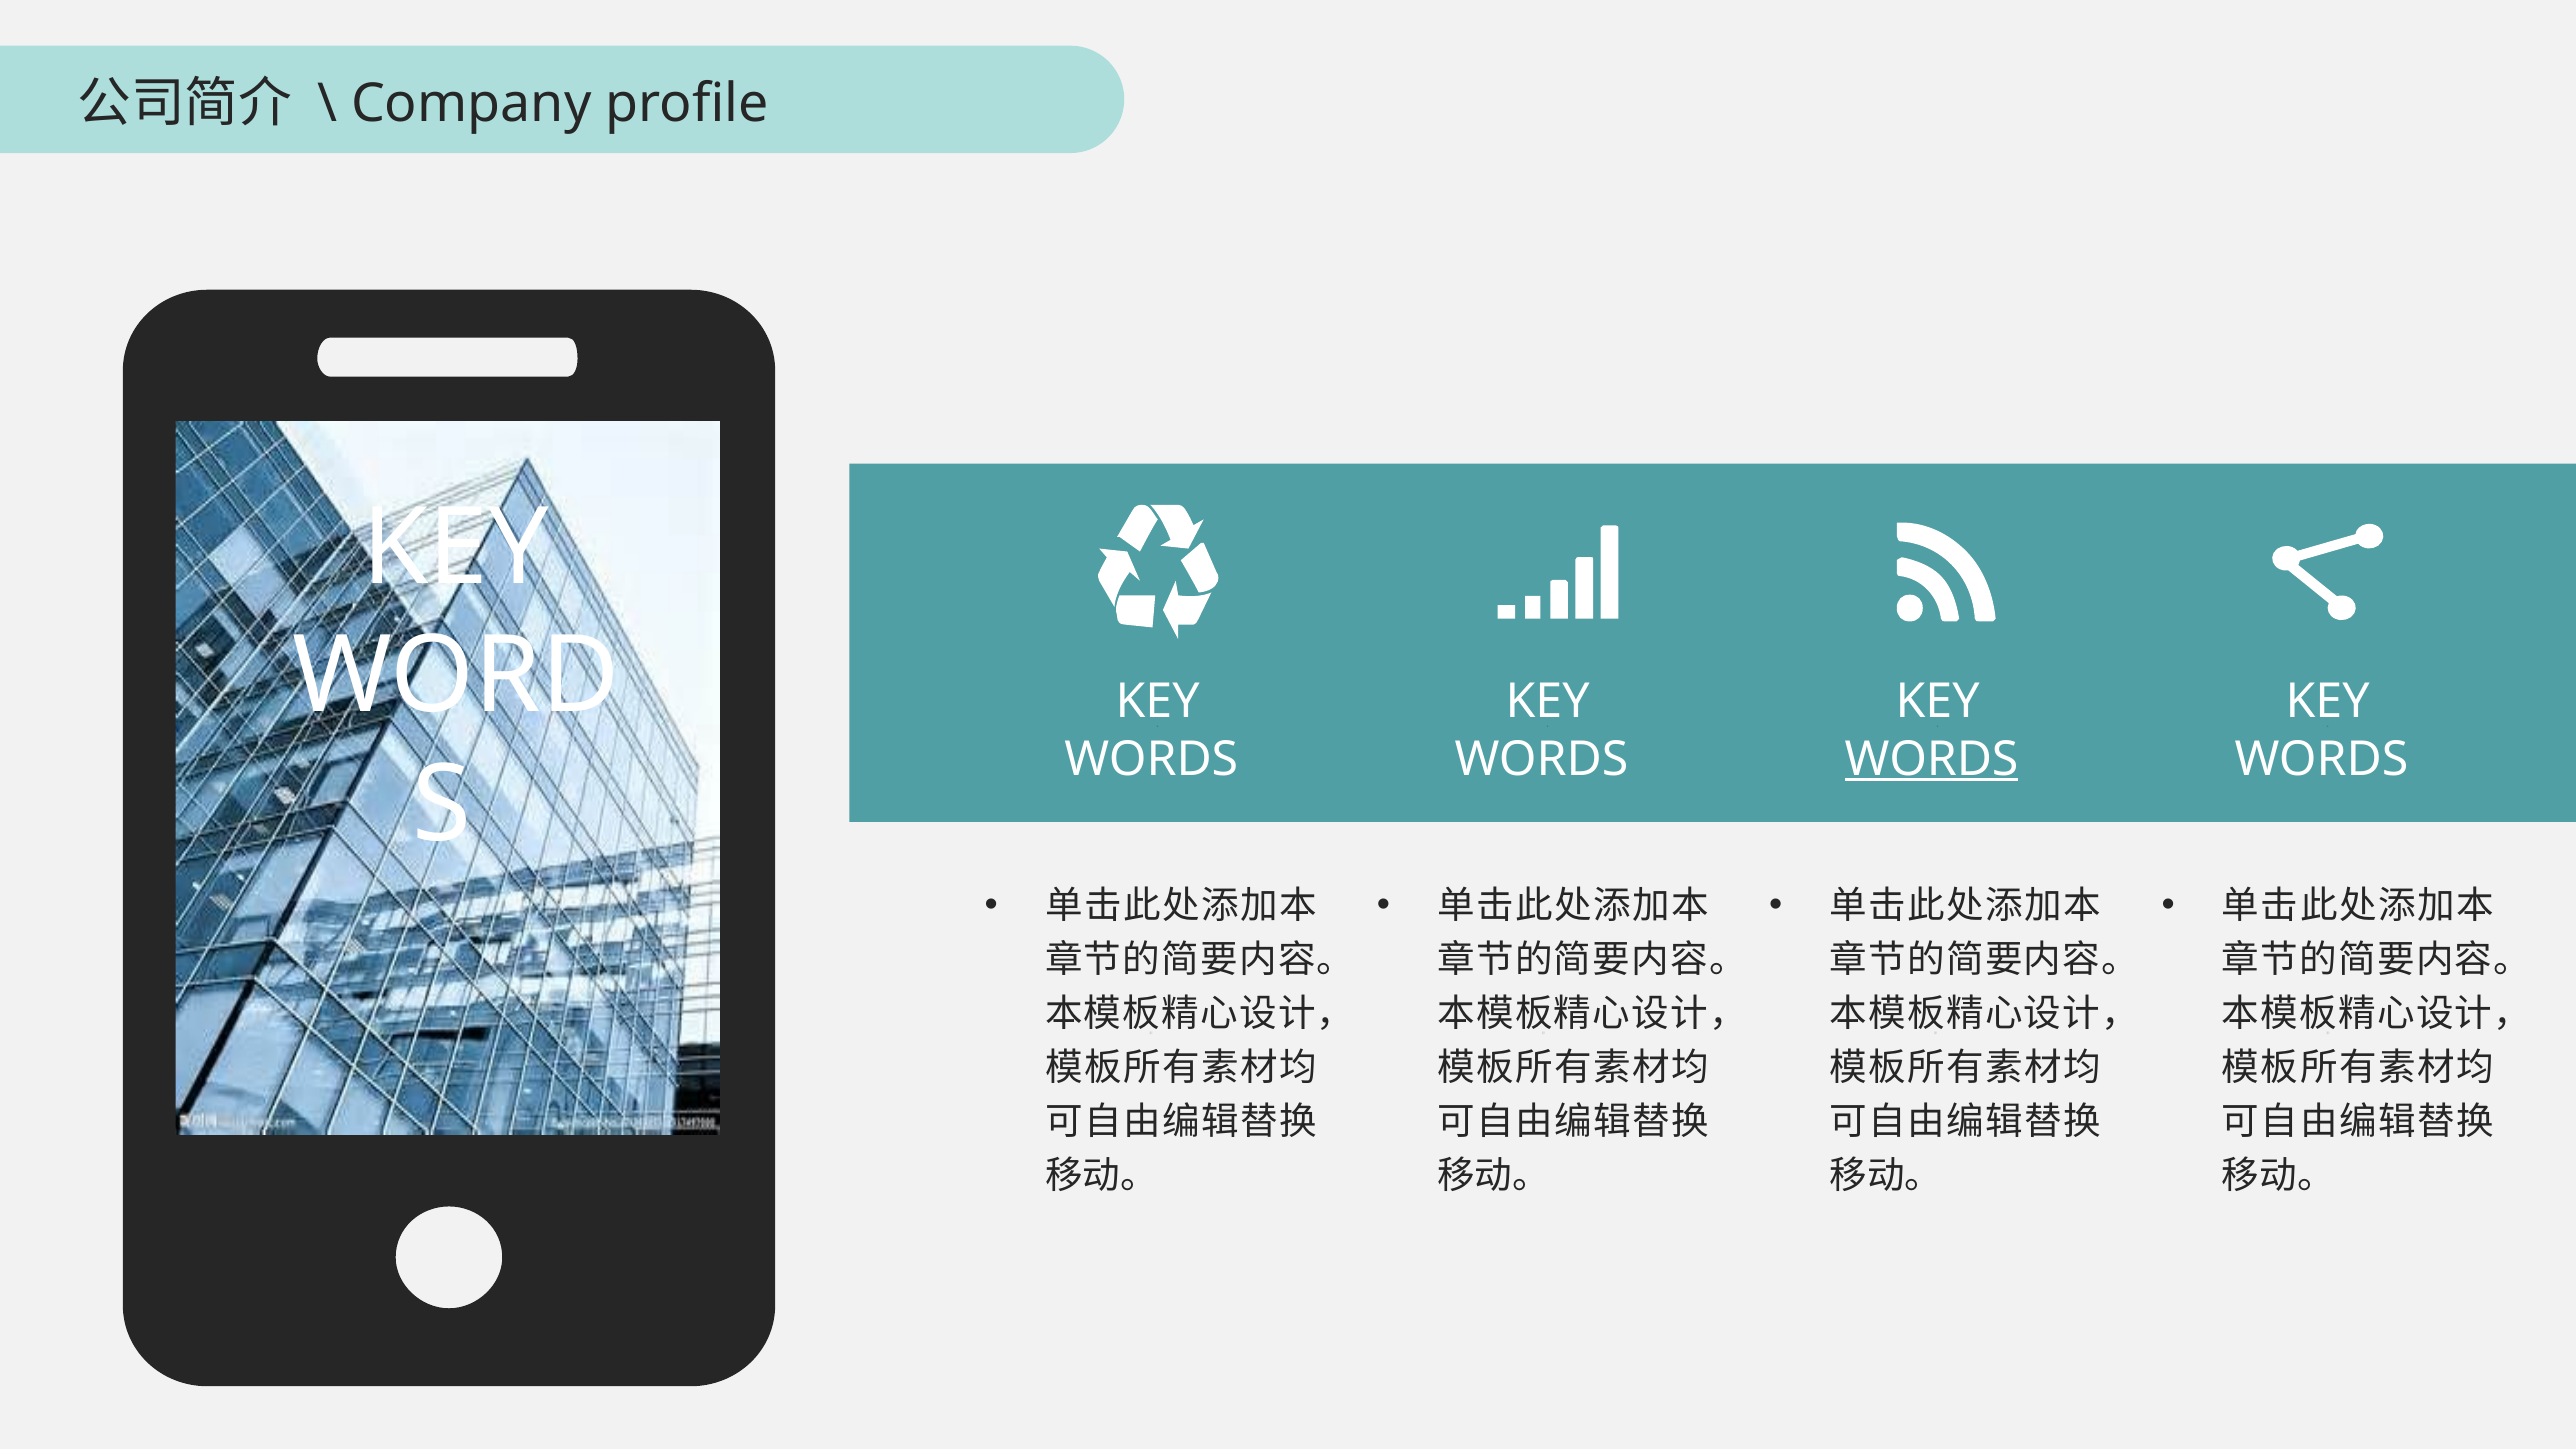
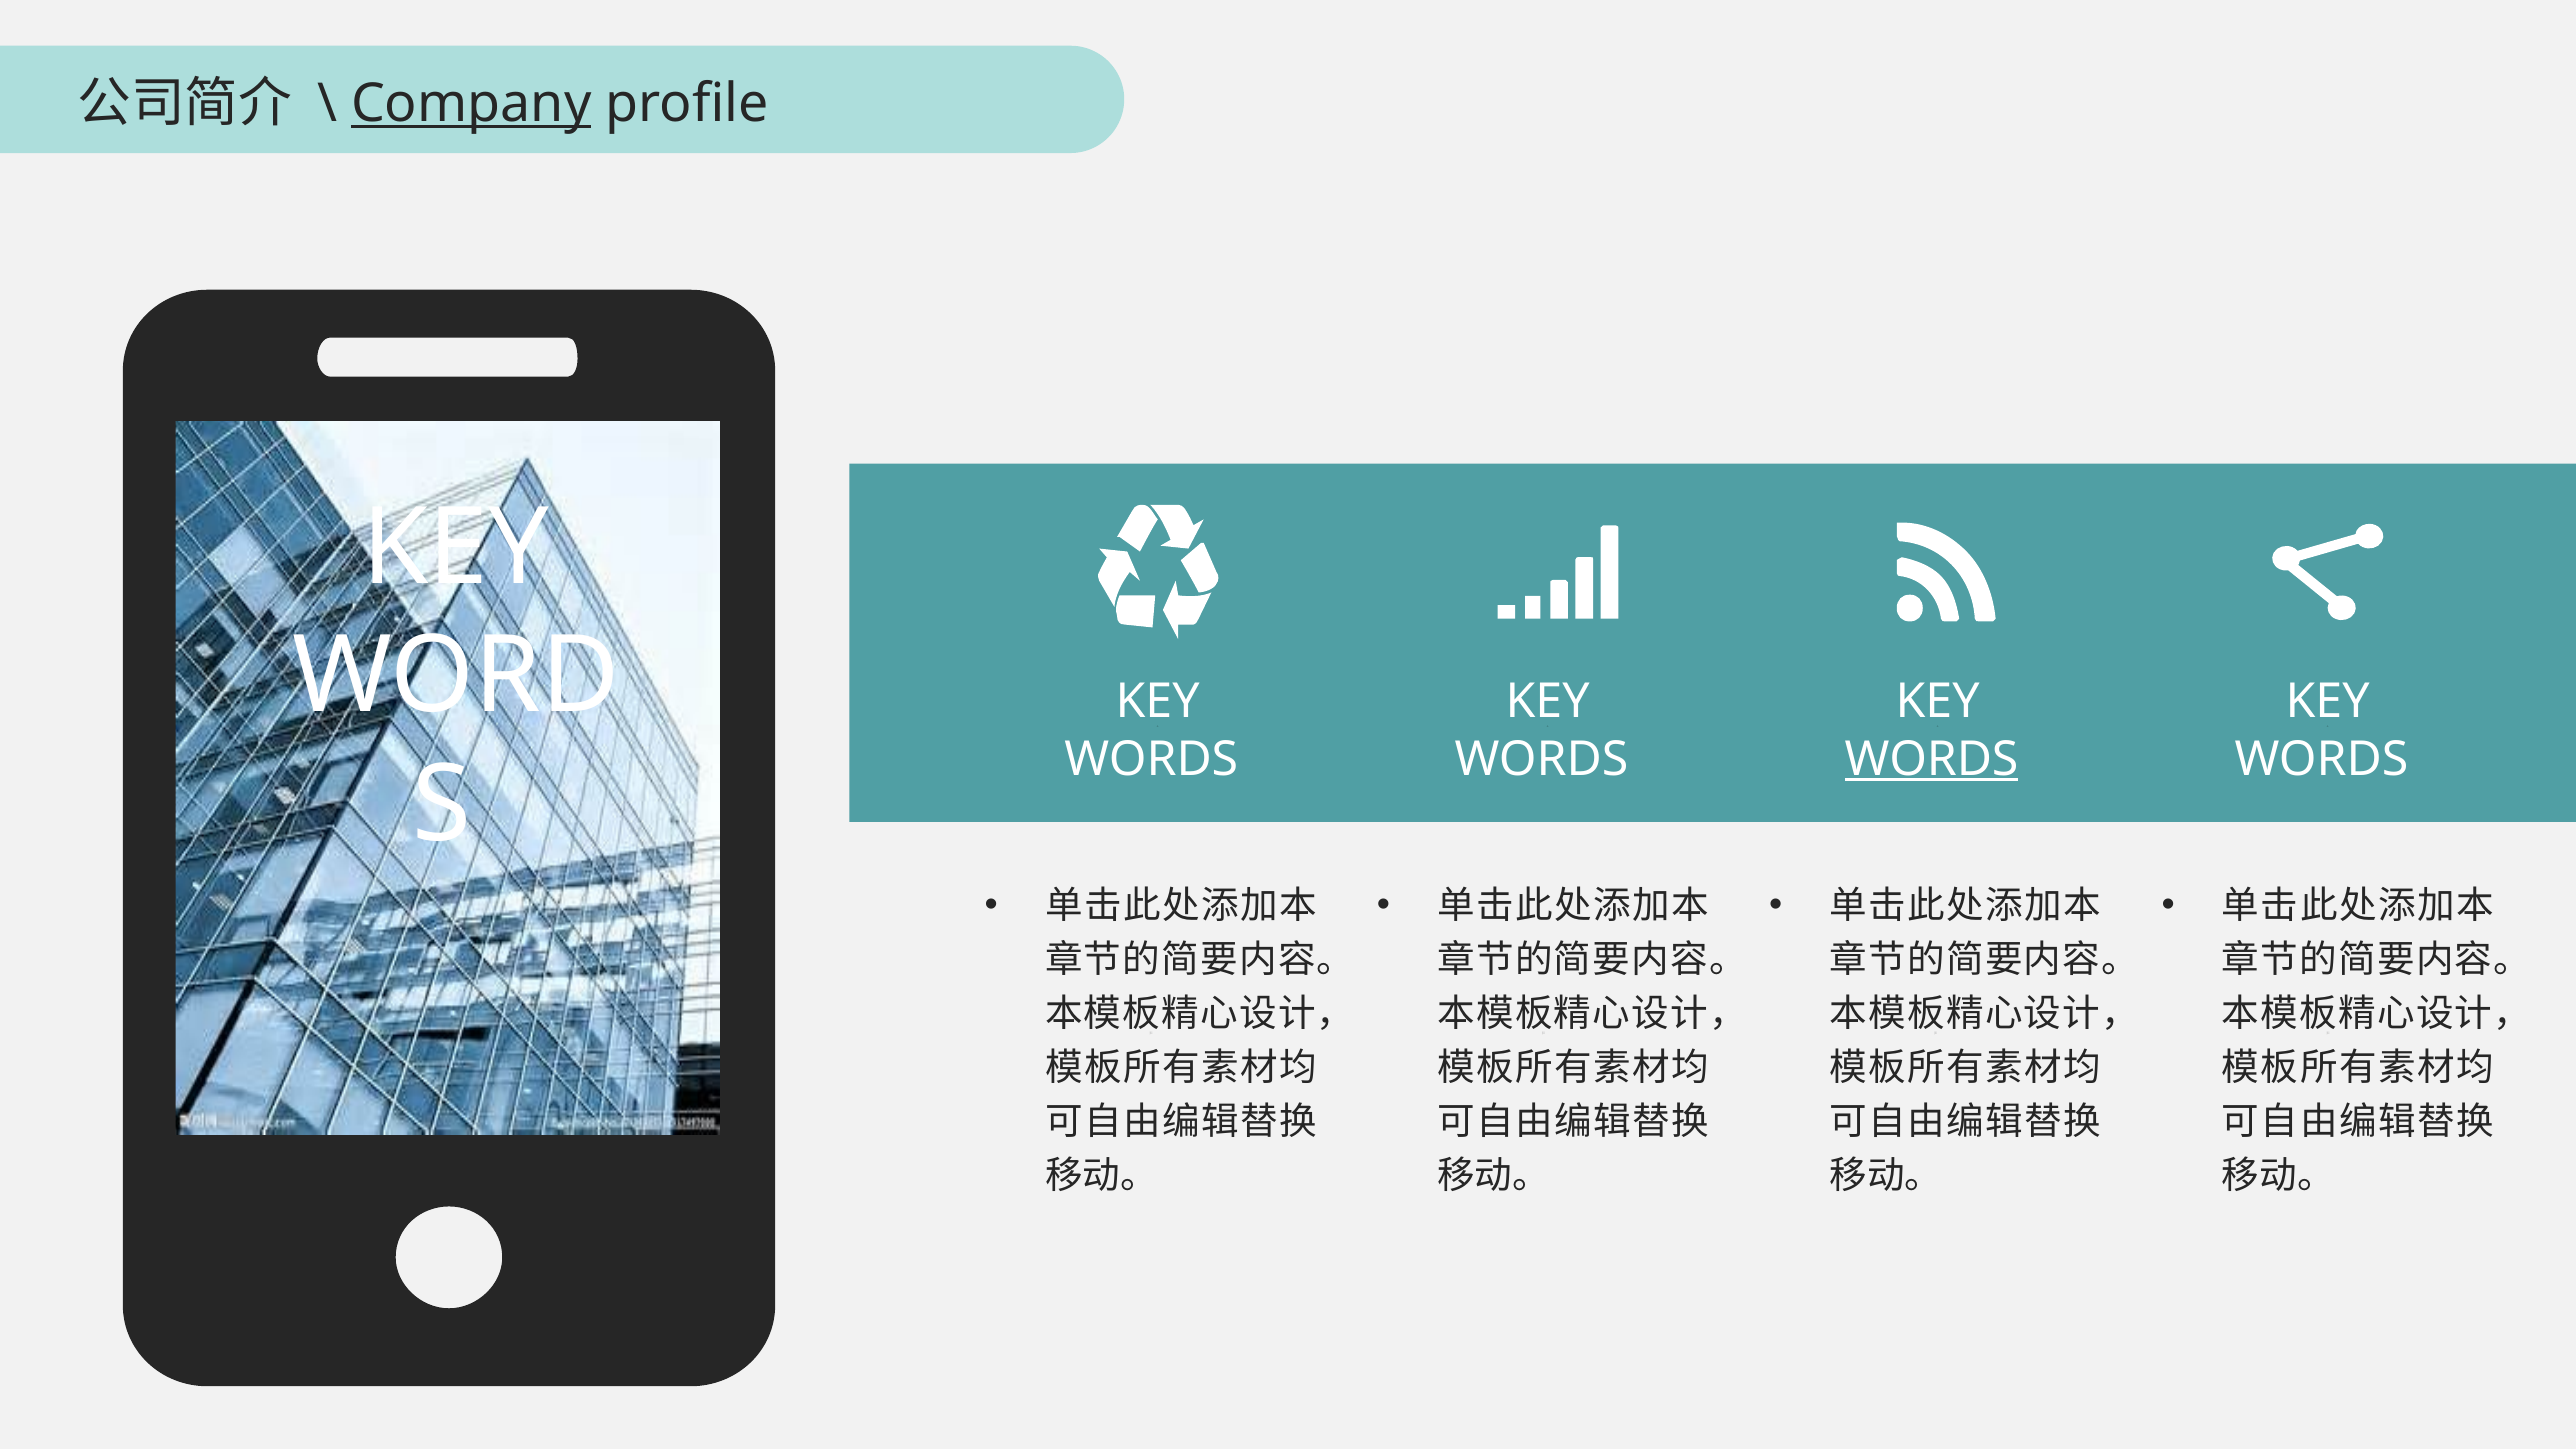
Company underline: none -> present (471, 104)
